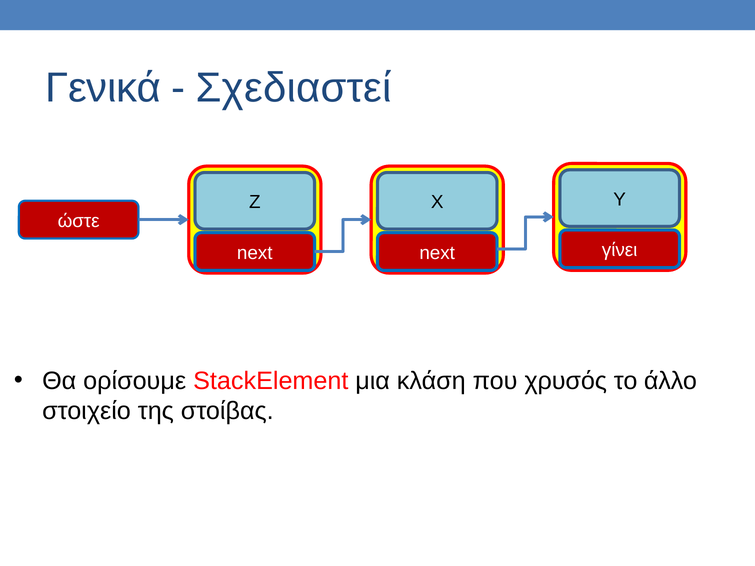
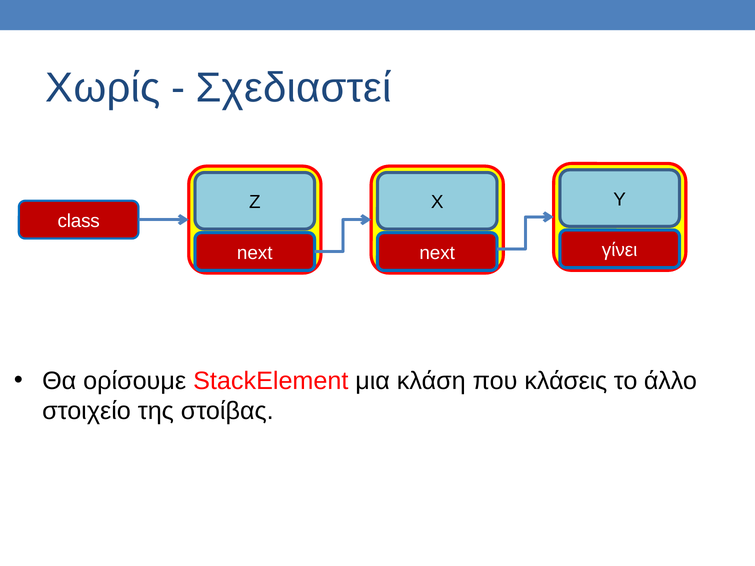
Γενικά: Γενικά -> Χωρίς (103, 88)
ώστε: ώστε -> class (79, 221)
χρυσός: χρυσός -> κλάσεις (566, 381)
